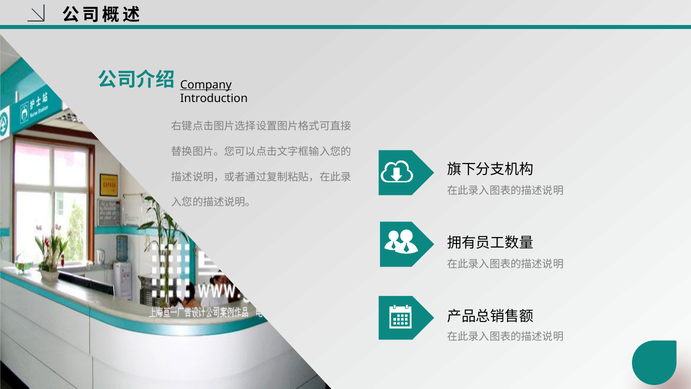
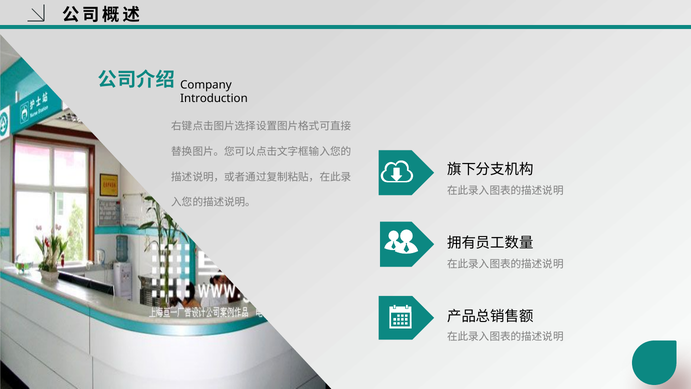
Company underline: present -> none (206, 85)
